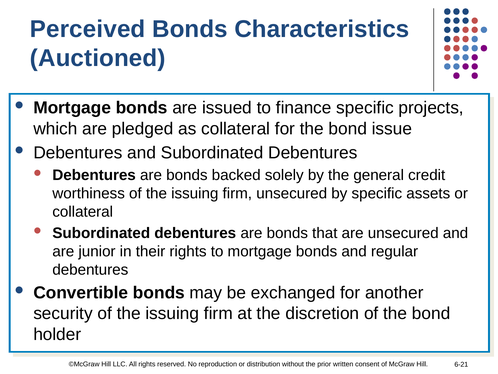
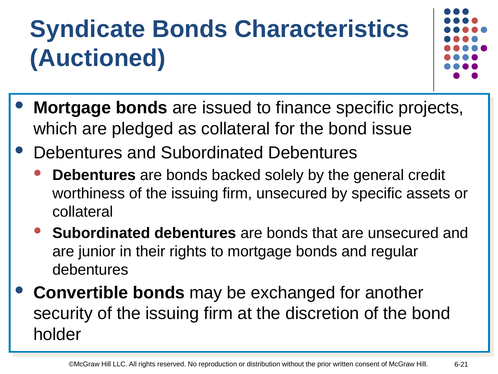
Perceived: Perceived -> Syndicate (88, 29)
